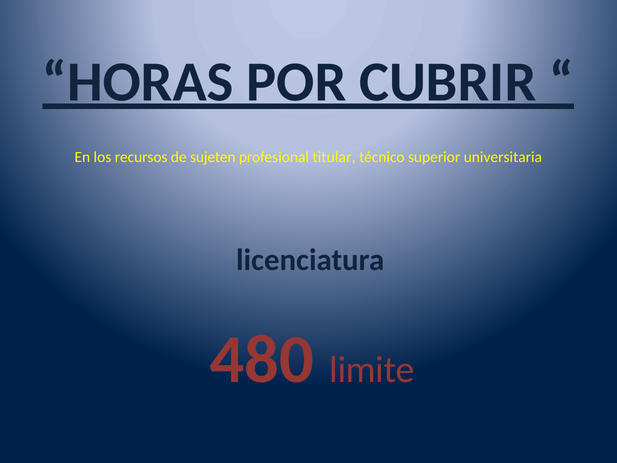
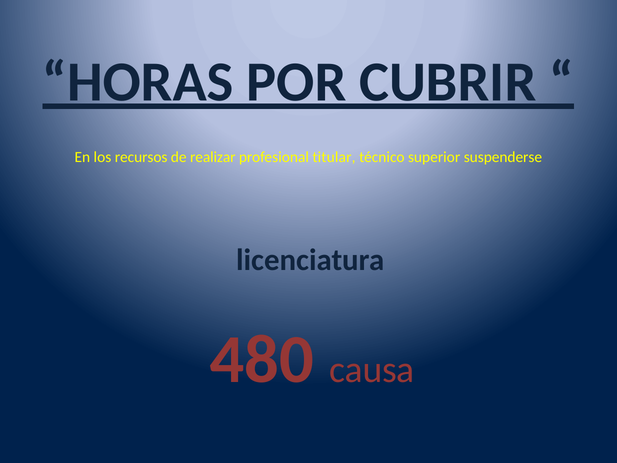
sujeten: sujeten -> realizar (213, 157)
universitaria: universitaria -> suspenderse (503, 157)
limite: limite -> causa (372, 370)
